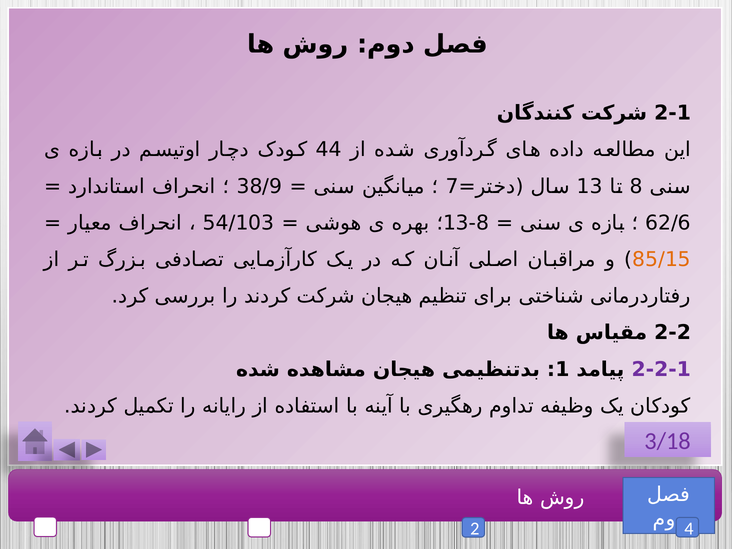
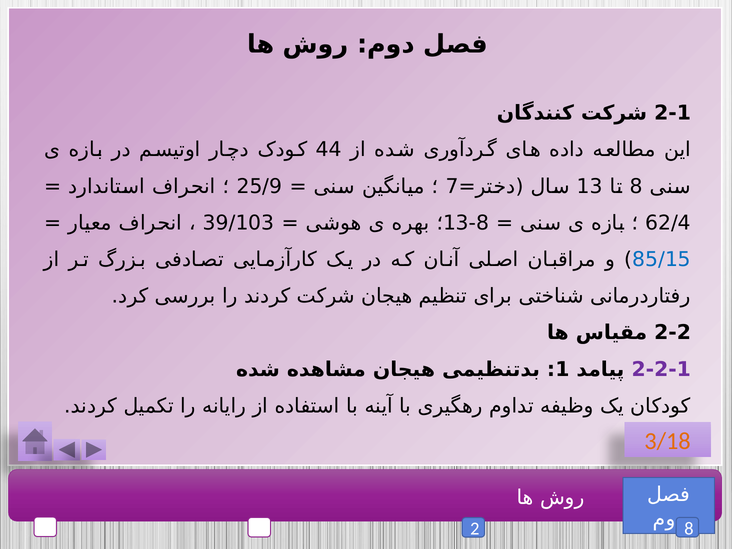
38/9: 38/9 -> 25/9 (259, 186)
54/103: 54/103 -> 39/103 (239, 223)
62/6: 62/6 -> 62/4 (668, 223)
85/15 colour: orange -> blue (662, 260)
3/18 colour: purple -> orange (668, 441)
2 4: 4 -> 8 (689, 528)
